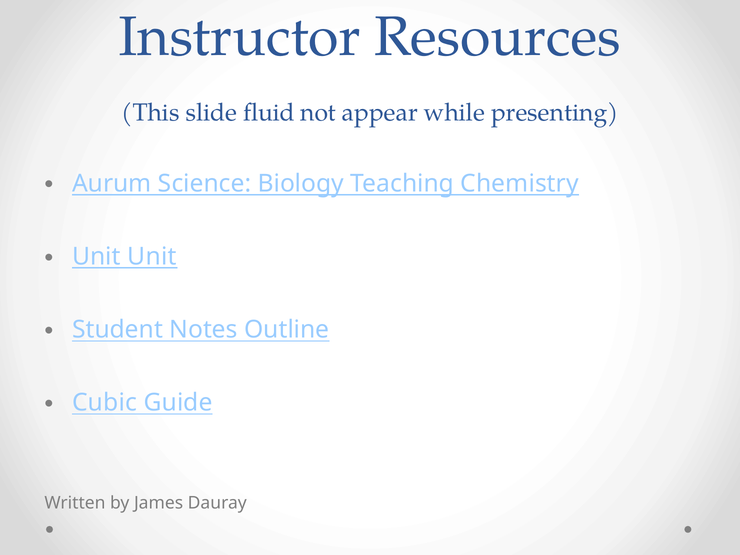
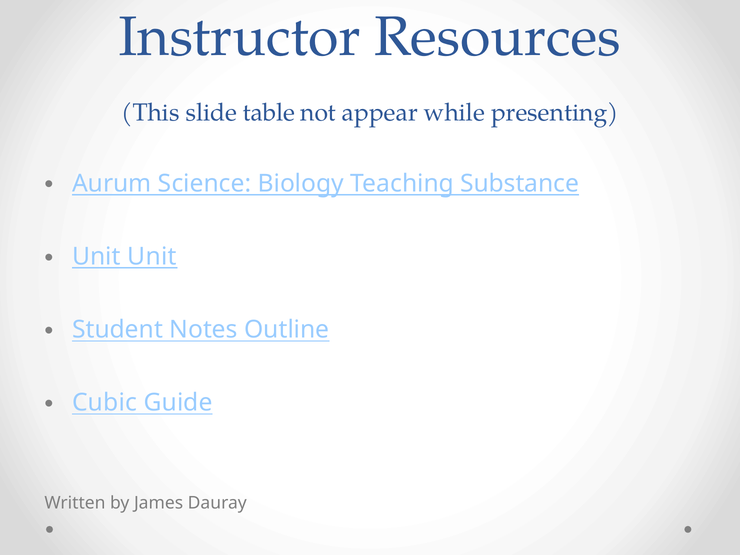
fluid: fluid -> table (269, 113)
Chemistry: Chemistry -> Substance (520, 183)
